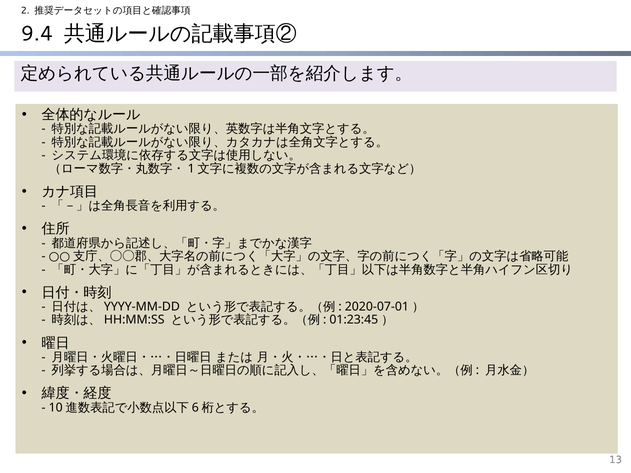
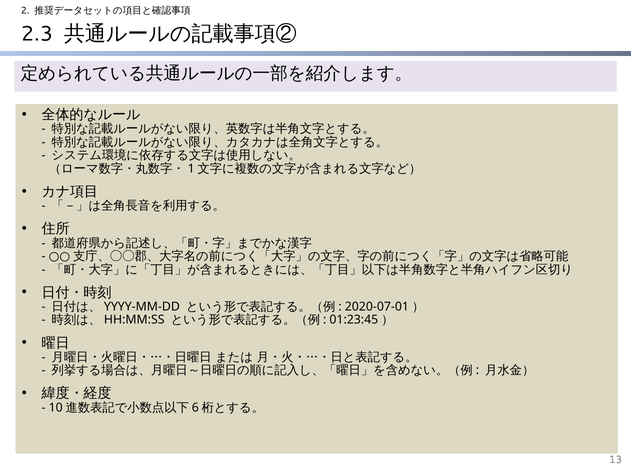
9.4: 9.4 -> 2.3 (37, 34)
